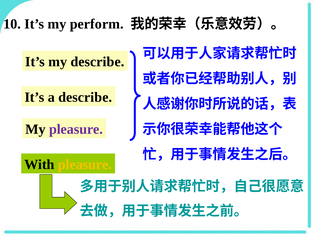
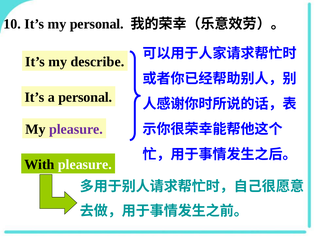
my perform: perform -> personal (97, 24)
a describe: describe -> personal (85, 97)
pleasure colour: yellow -> white (85, 164)
